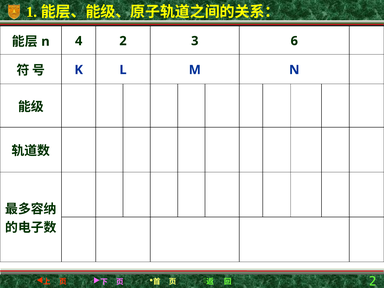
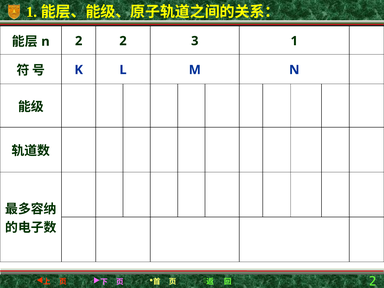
n 4: 4 -> 2 (79, 41)
3 6: 6 -> 1 (294, 41)
